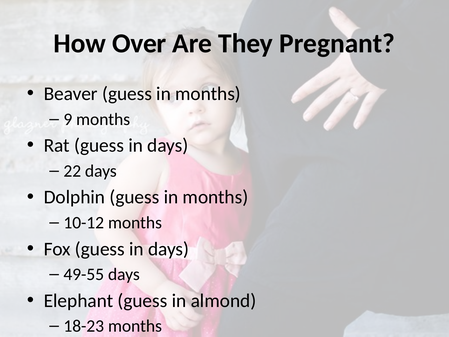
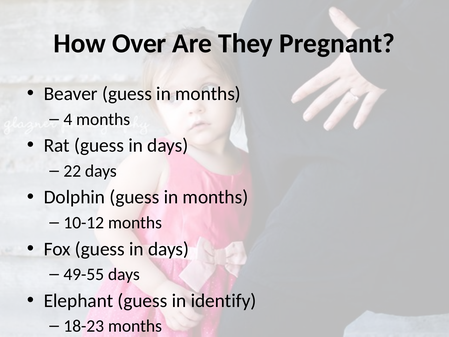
9: 9 -> 4 (68, 119)
almond: almond -> identify (223, 300)
